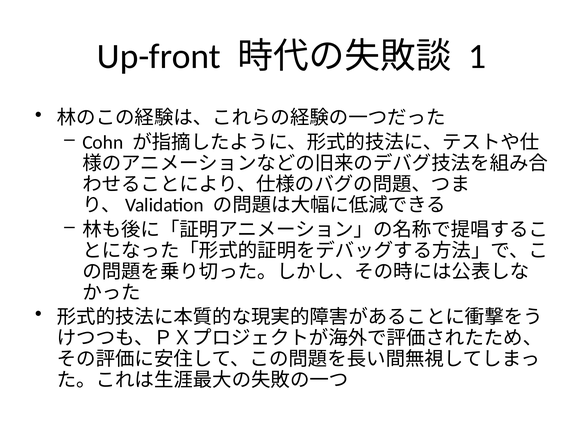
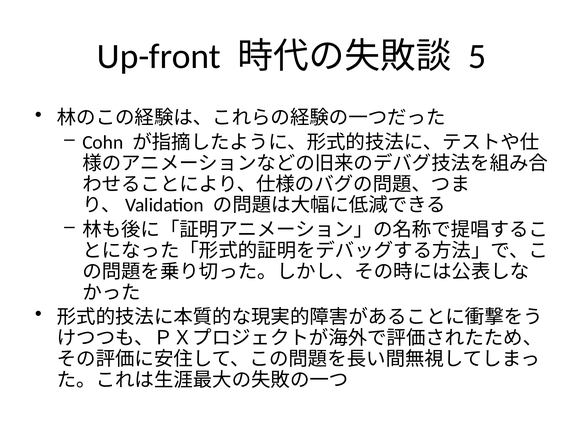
1: 1 -> 5 (477, 56)
